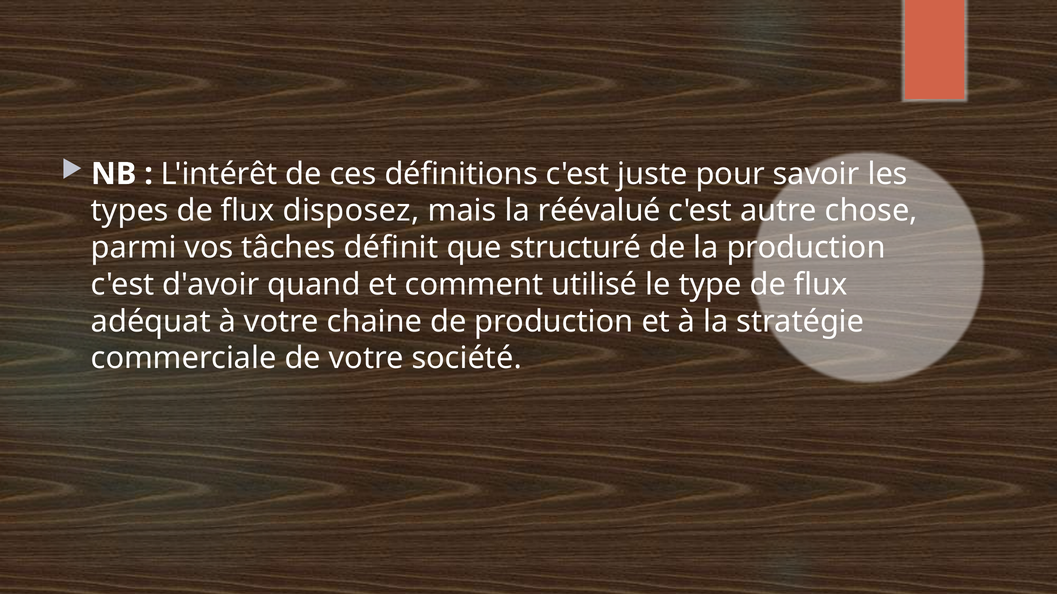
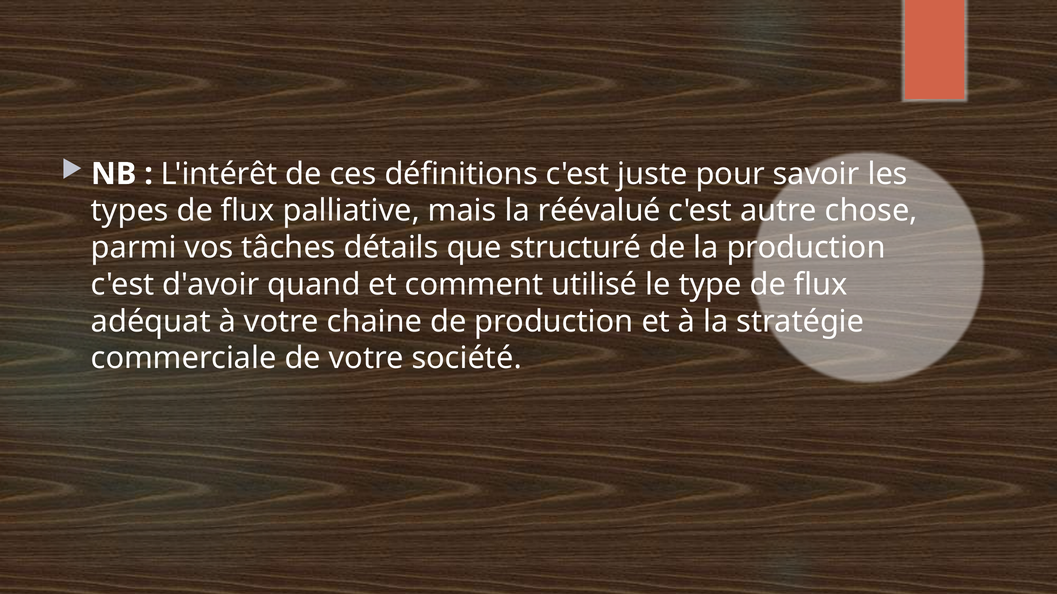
disposez: disposez -> palliative (351, 211)
définit: définit -> détails (391, 248)
